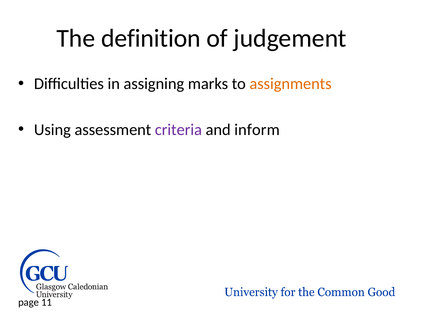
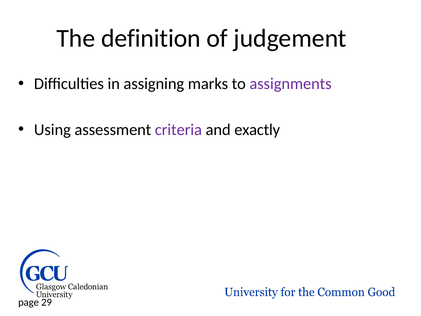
assignments colour: orange -> purple (291, 84)
inform: inform -> exactly (257, 130)
11: 11 -> 29 (47, 302)
